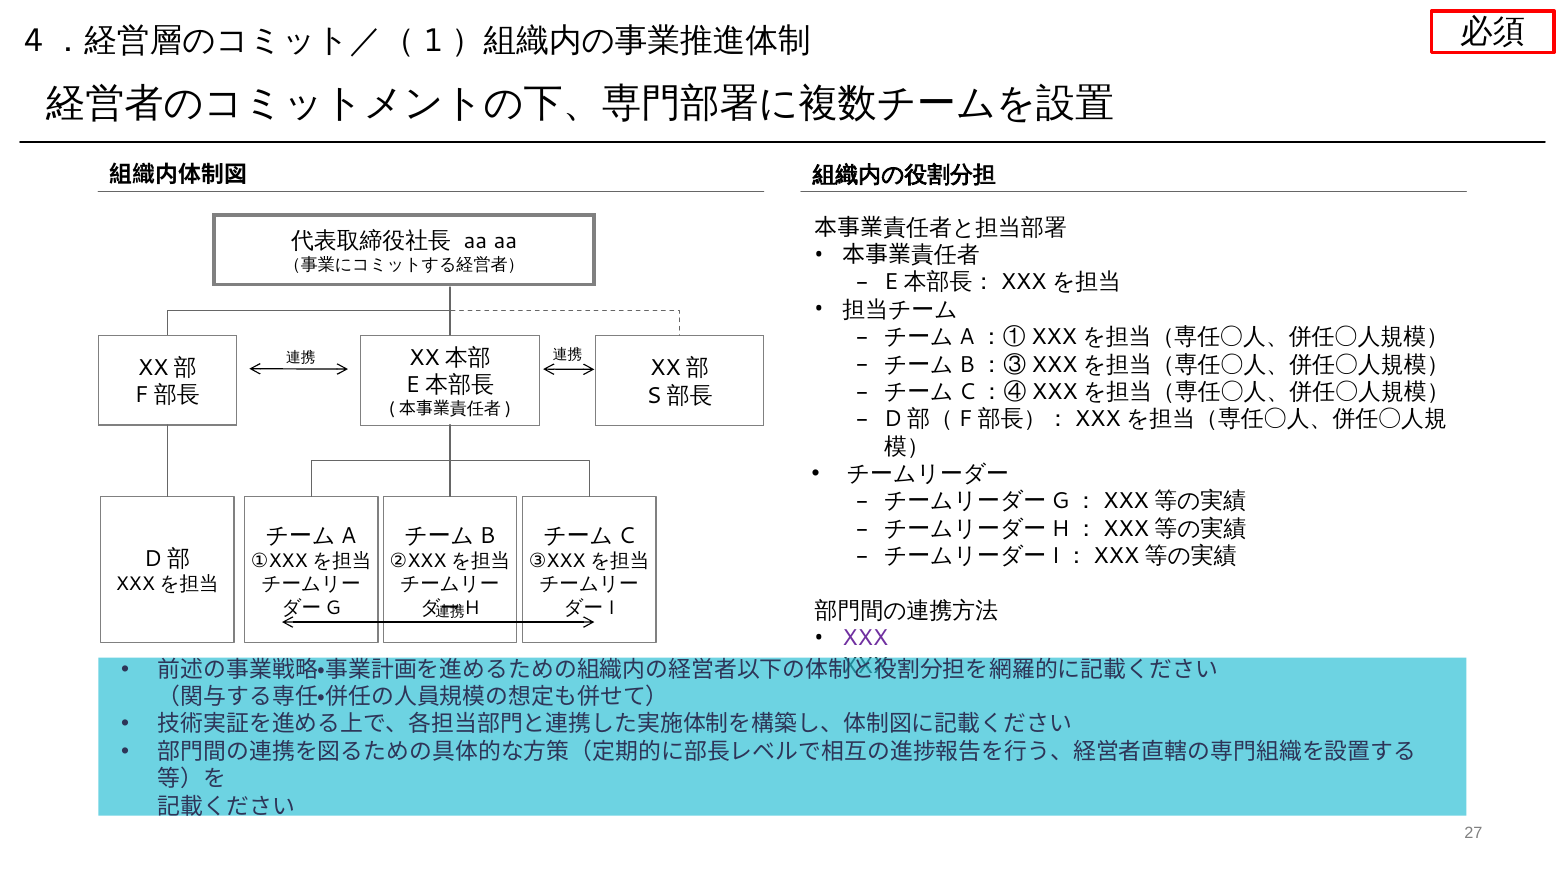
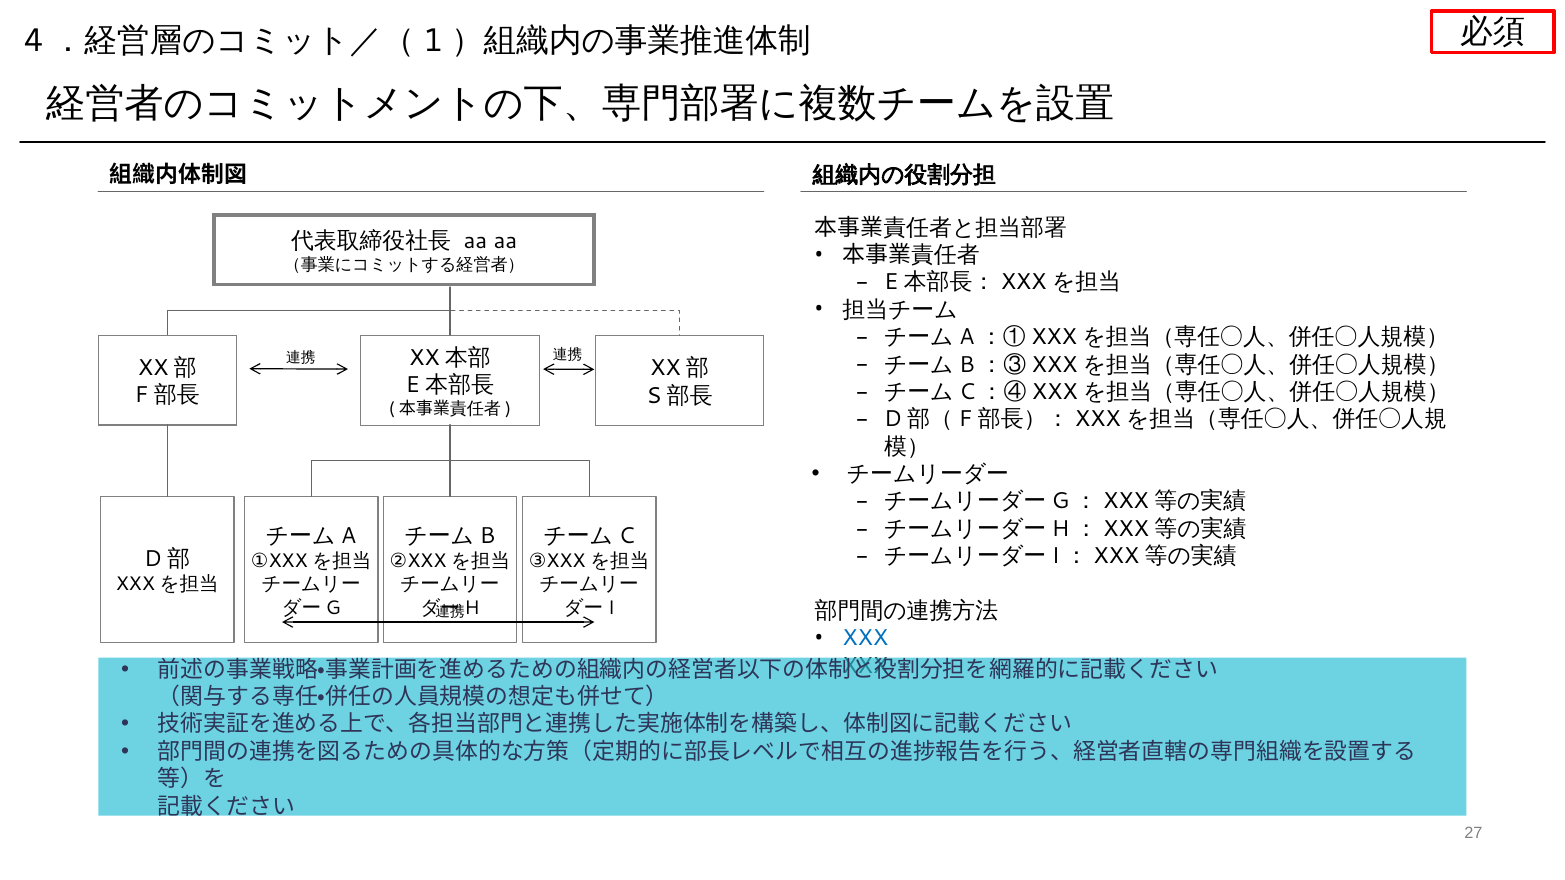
XXX colour: purple -> blue (865, 639)
